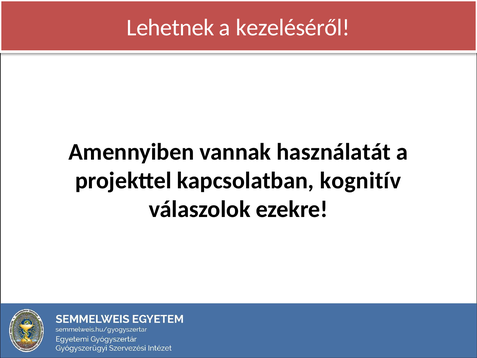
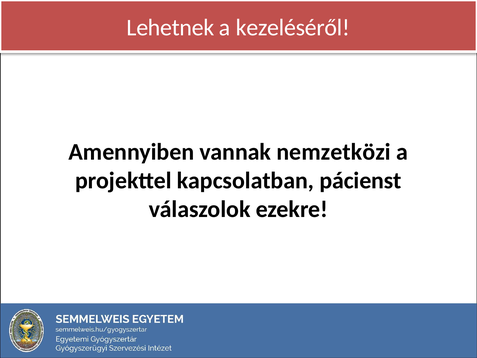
használatát: használatát -> nemzetközi (334, 152)
kognitív: kognitív -> pácienst (361, 181)
